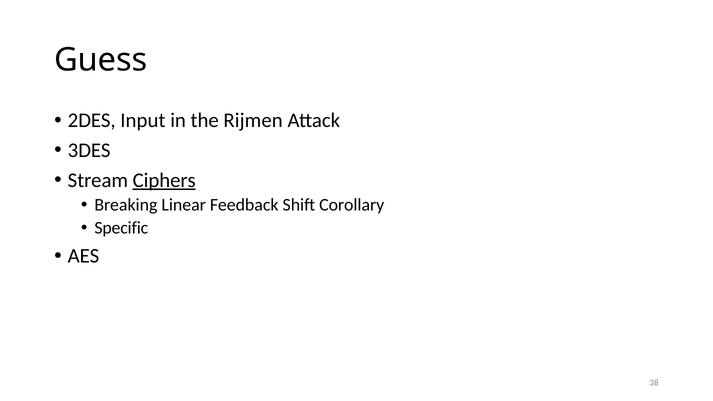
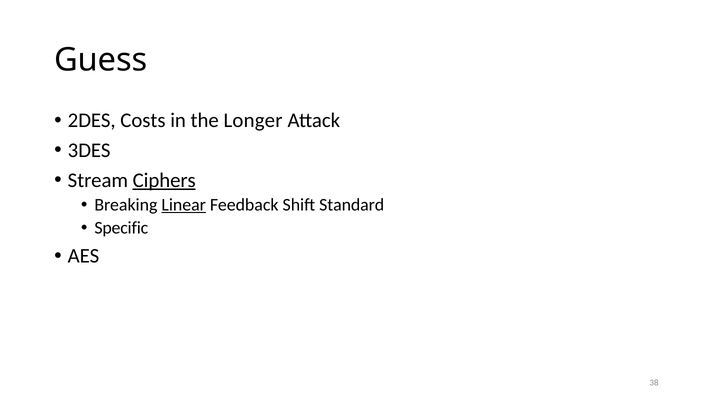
Input: Input -> Costs (143, 121)
Rijmen: Rijmen -> Longer (253, 121)
Linear underline: none -> present (184, 205)
Corollary: Corollary -> Standard (352, 205)
